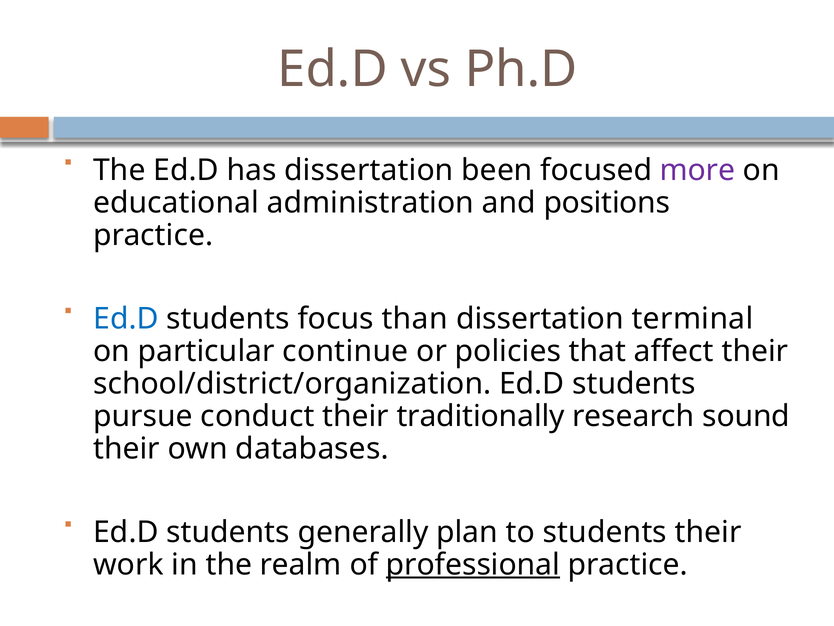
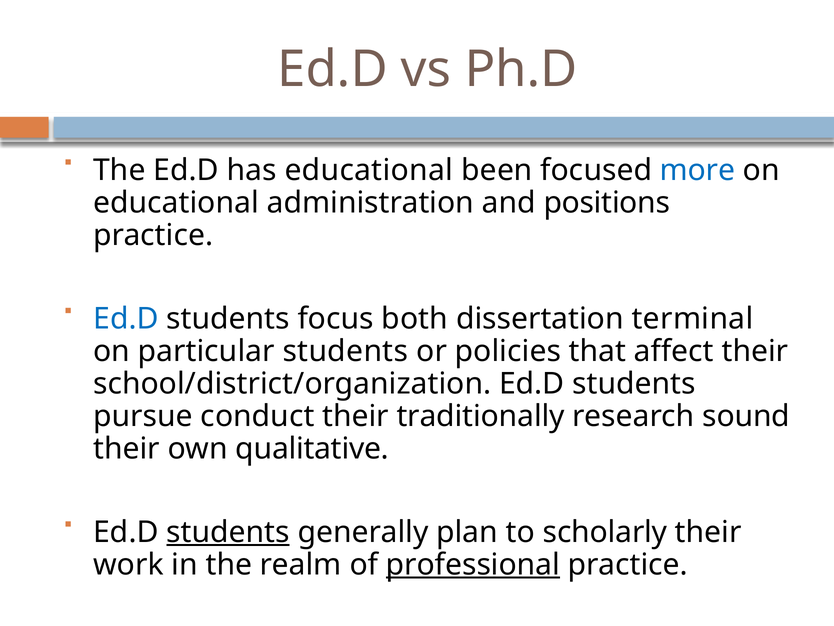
has dissertation: dissertation -> educational (369, 170)
more colour: purple -> blue (698, 170)
than: than -> both (415, 318)
particular continue: continue -> students (345, 351)
databases: databases -> qualitative (312, 448)
students underline: none -> present (228, 532)
to students: students -> scholarly (605, 532)
